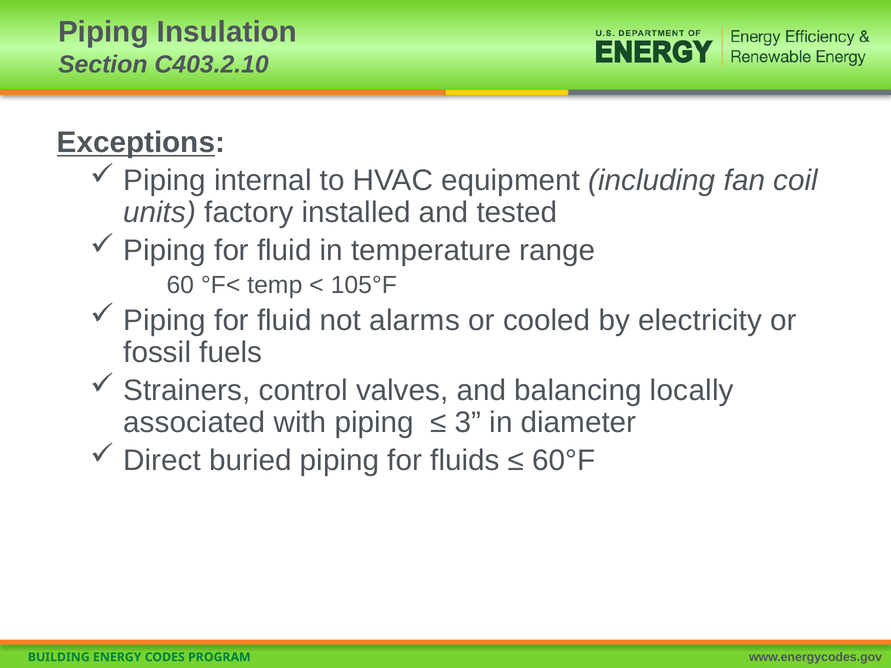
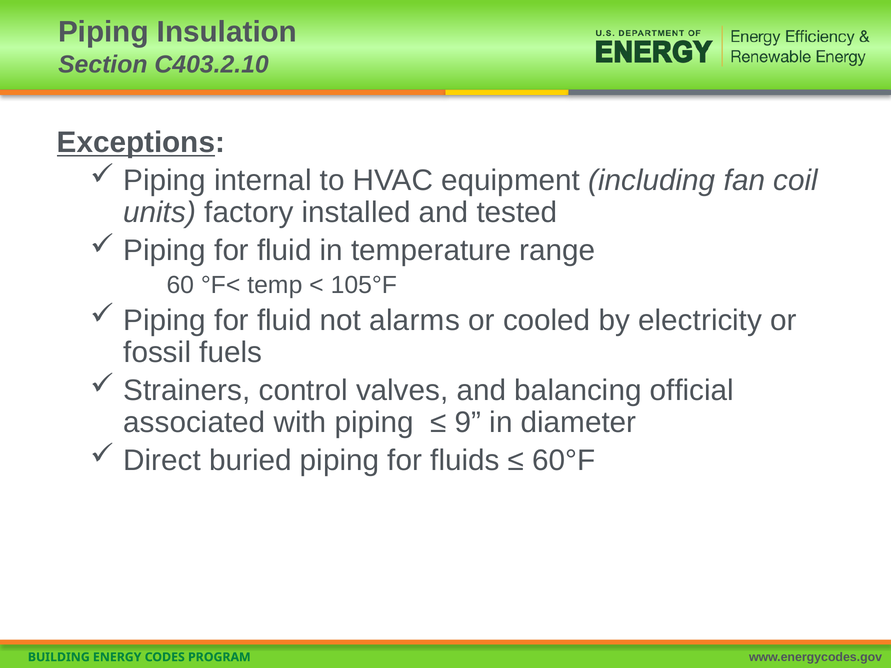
locally: locally -> official (692, 390)
3: 3 -> 9 (468, 423)
